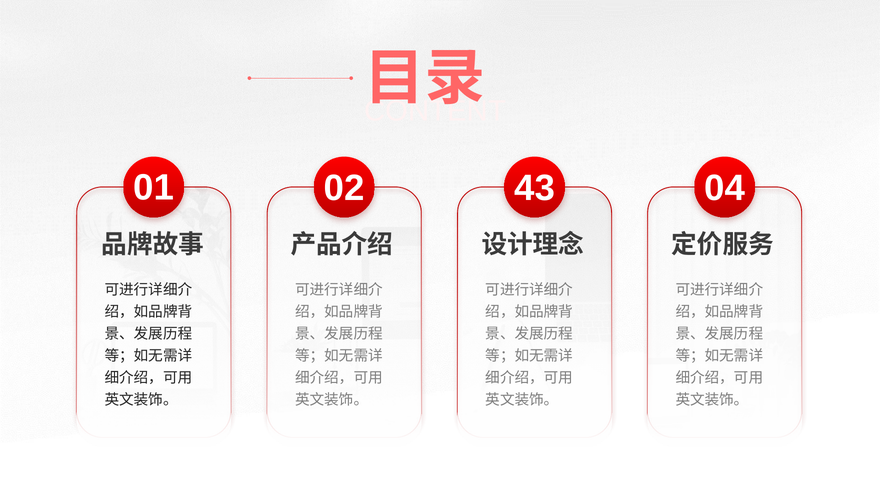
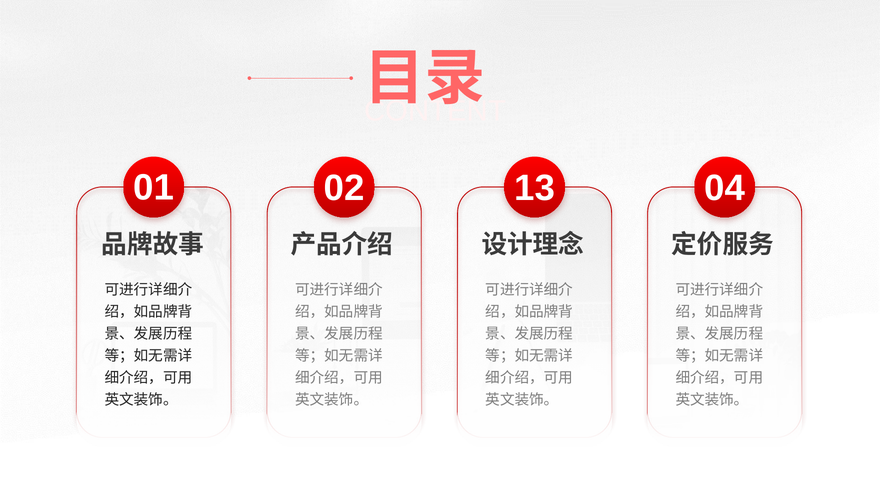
43: 43 -> 13 (535, 188)
